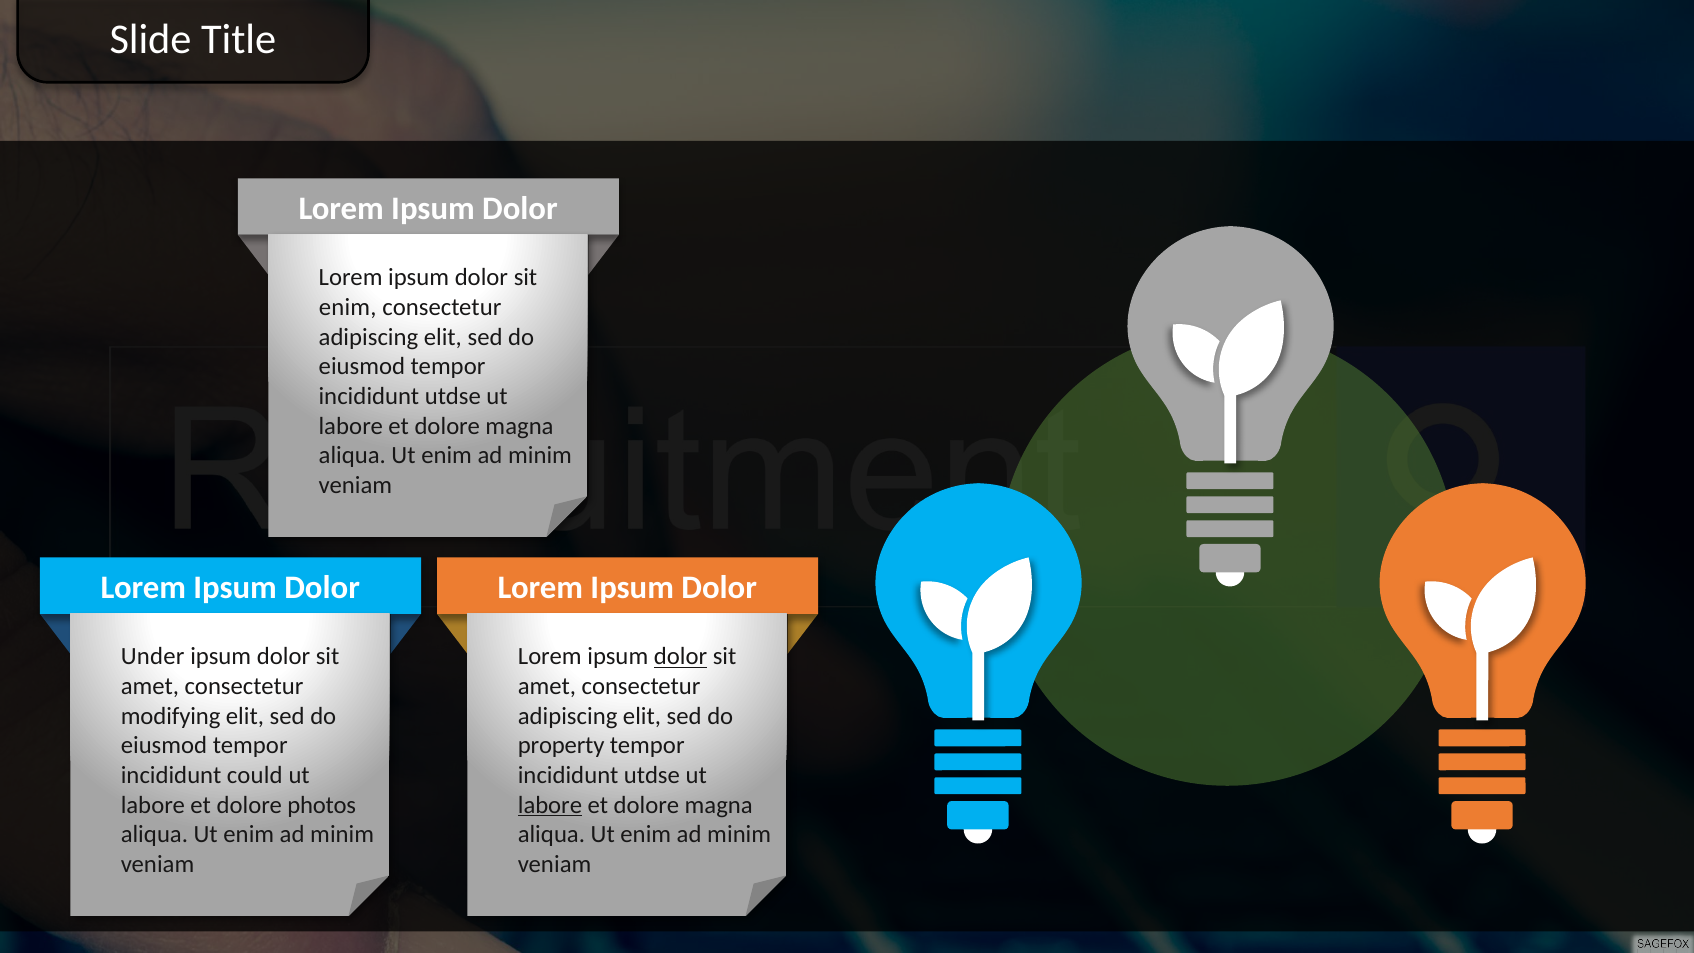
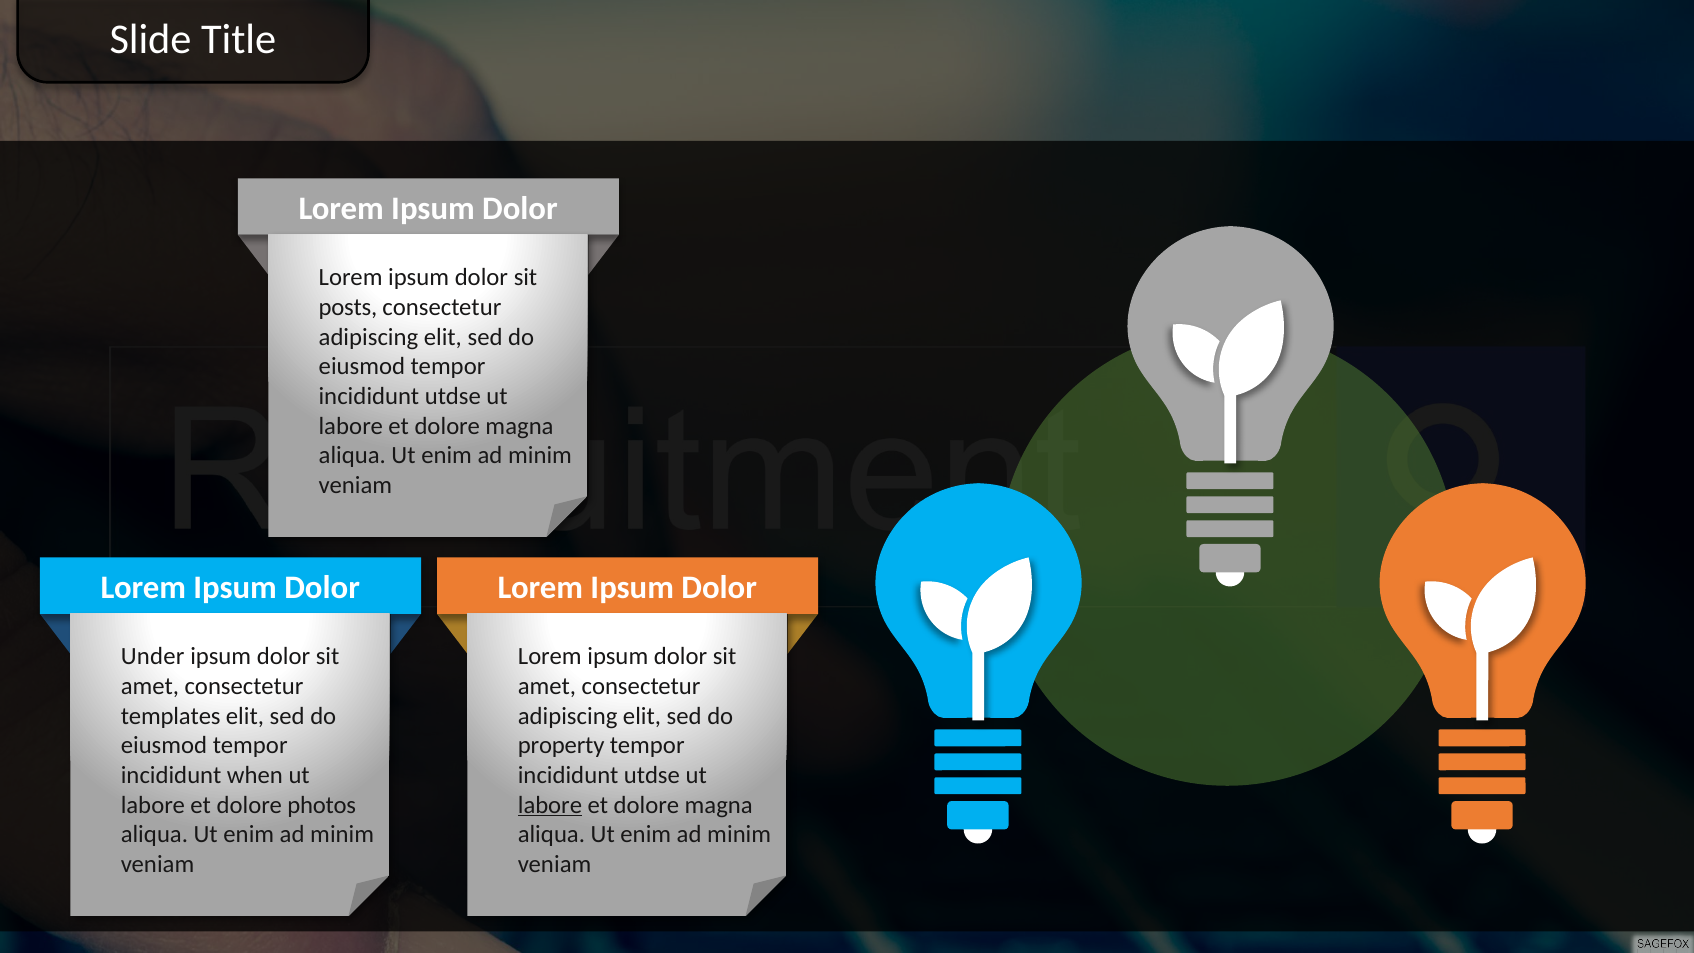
enim: enim -> posts (348, 307)
dolor underline: present -> none (681, 657)
modifying: modifying -> templates (171, 716)
could: could -> when (255, 775)
